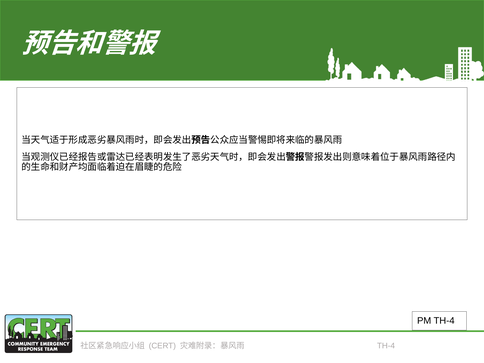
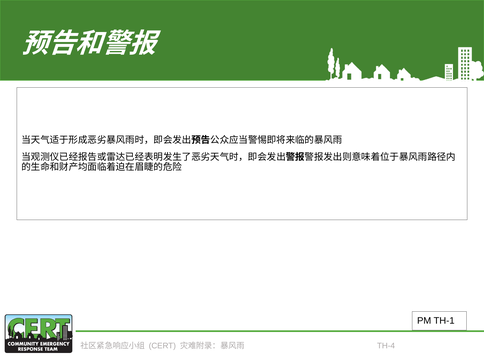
PM TH-4: TH-4 -> TH-1 (444, 321)
